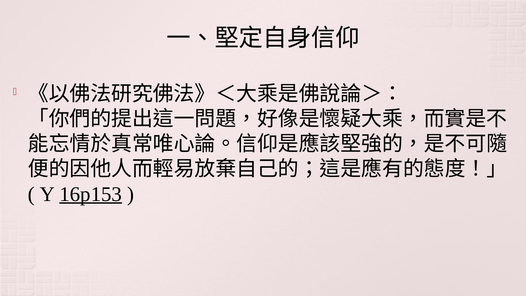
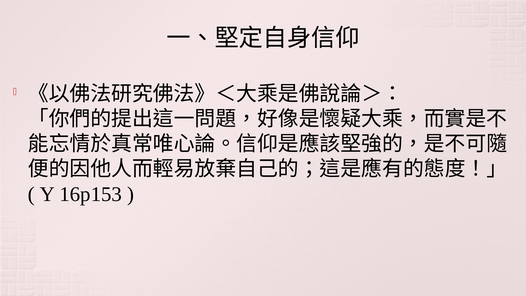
16p153 underline: present -> none (91, 194)
